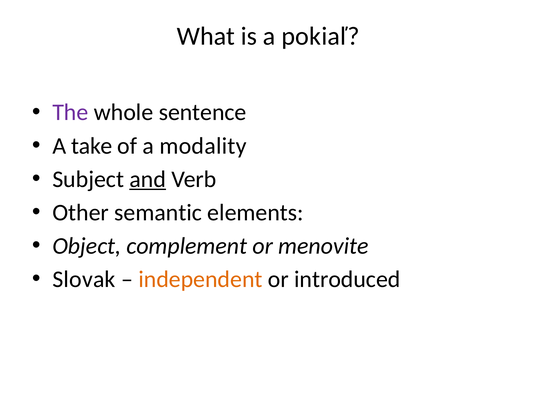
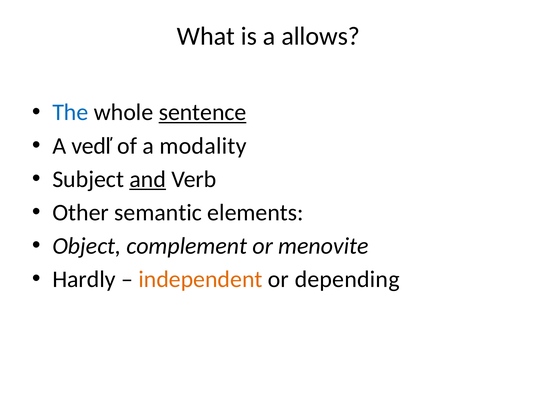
pokiaľ: pokiaľ -> allows (321, 36)
The colour: purple -> blue (70, 113)
sentence underline: none -> present (203, 113)
take: take -> vedľ (92, 146)
Slovak: Slovak -> Hardly (84, 280)
introduced: introduced -> depending (347, 280)
